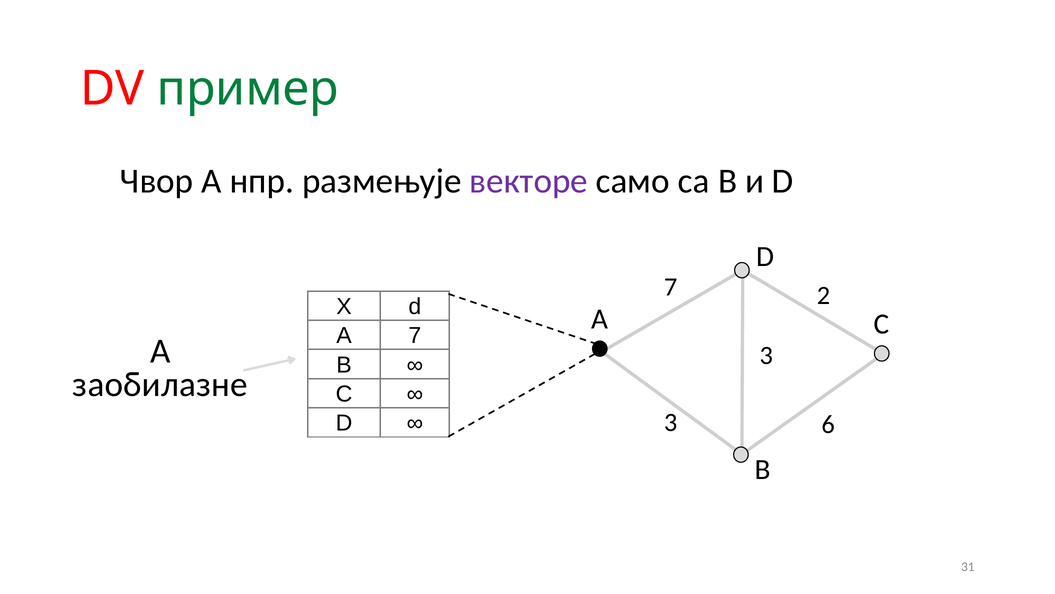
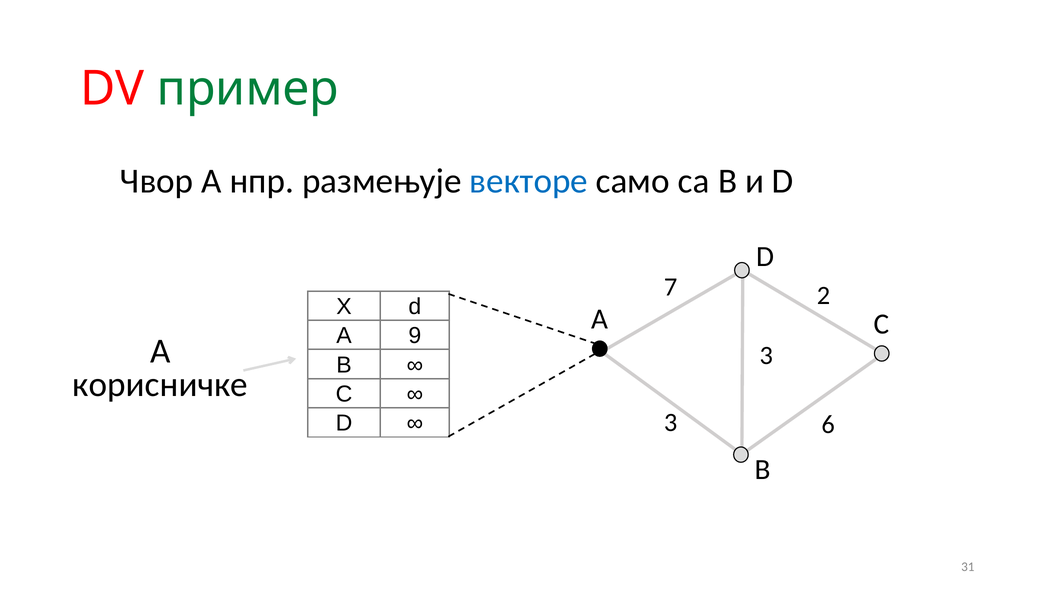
векторе colour: purple -> blue (529, 181)
A 7: 7 -> 9 (415, 335)
заобилазне: заобилазне -> корисничке (160, 384)
